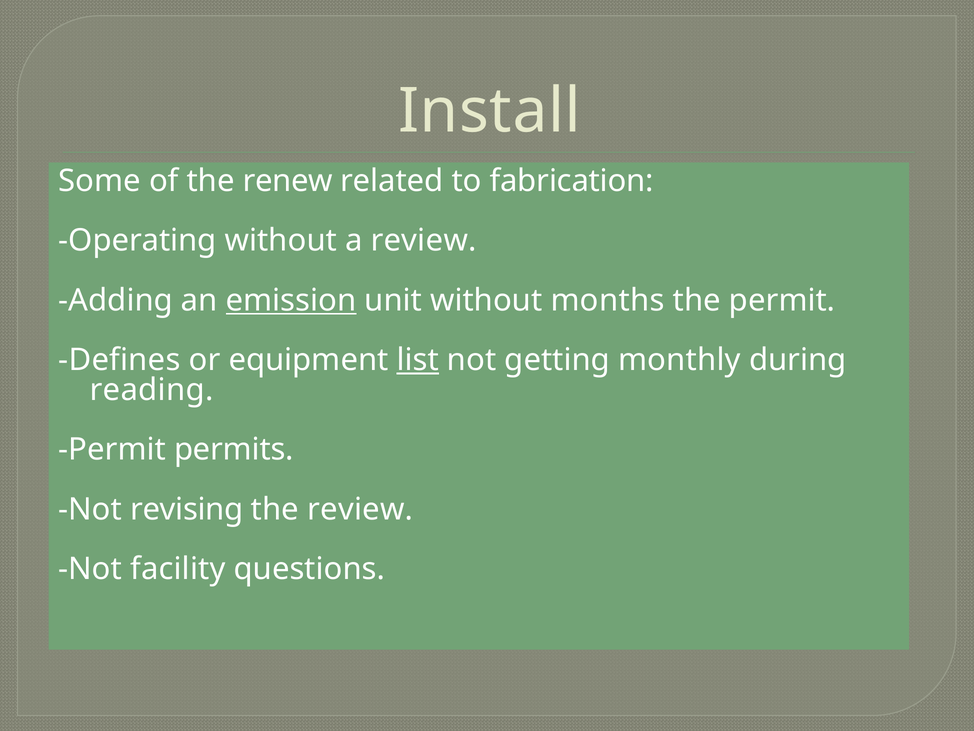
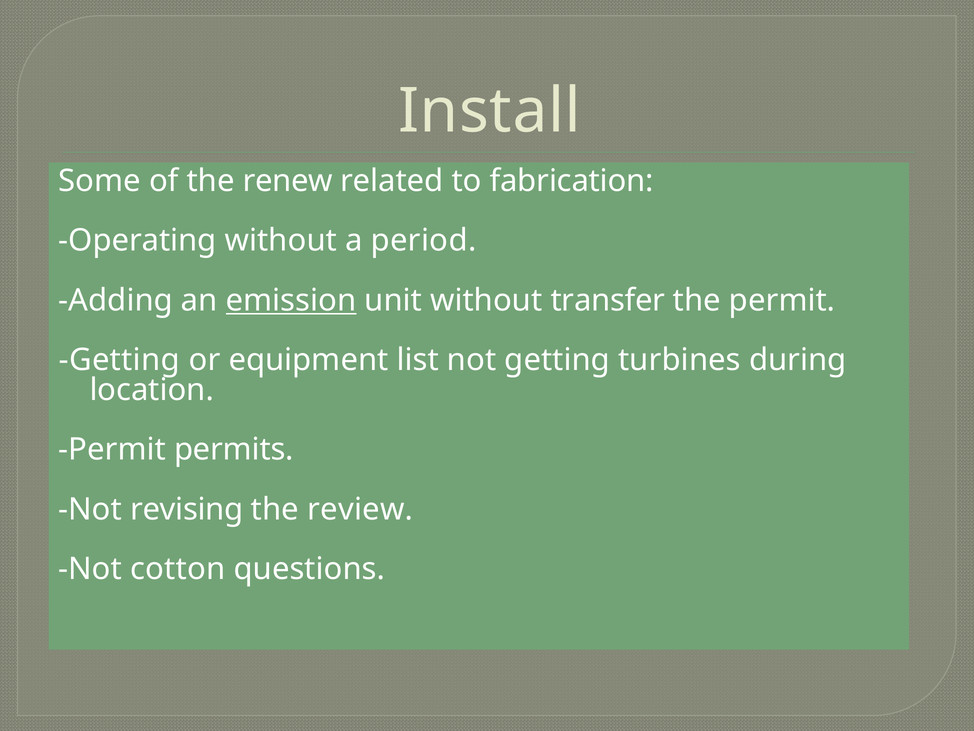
a review: review -> period (424, 240)
months: months -> transfer (608, 300)
Defines: Defines -> Getting (119, 360)
list underline: present -> none (418, 360)
monthly: monthly -> turbines (679, 360)
reading: reading -> location (152, 390)
facility: facility -> cotton (178, 569)
